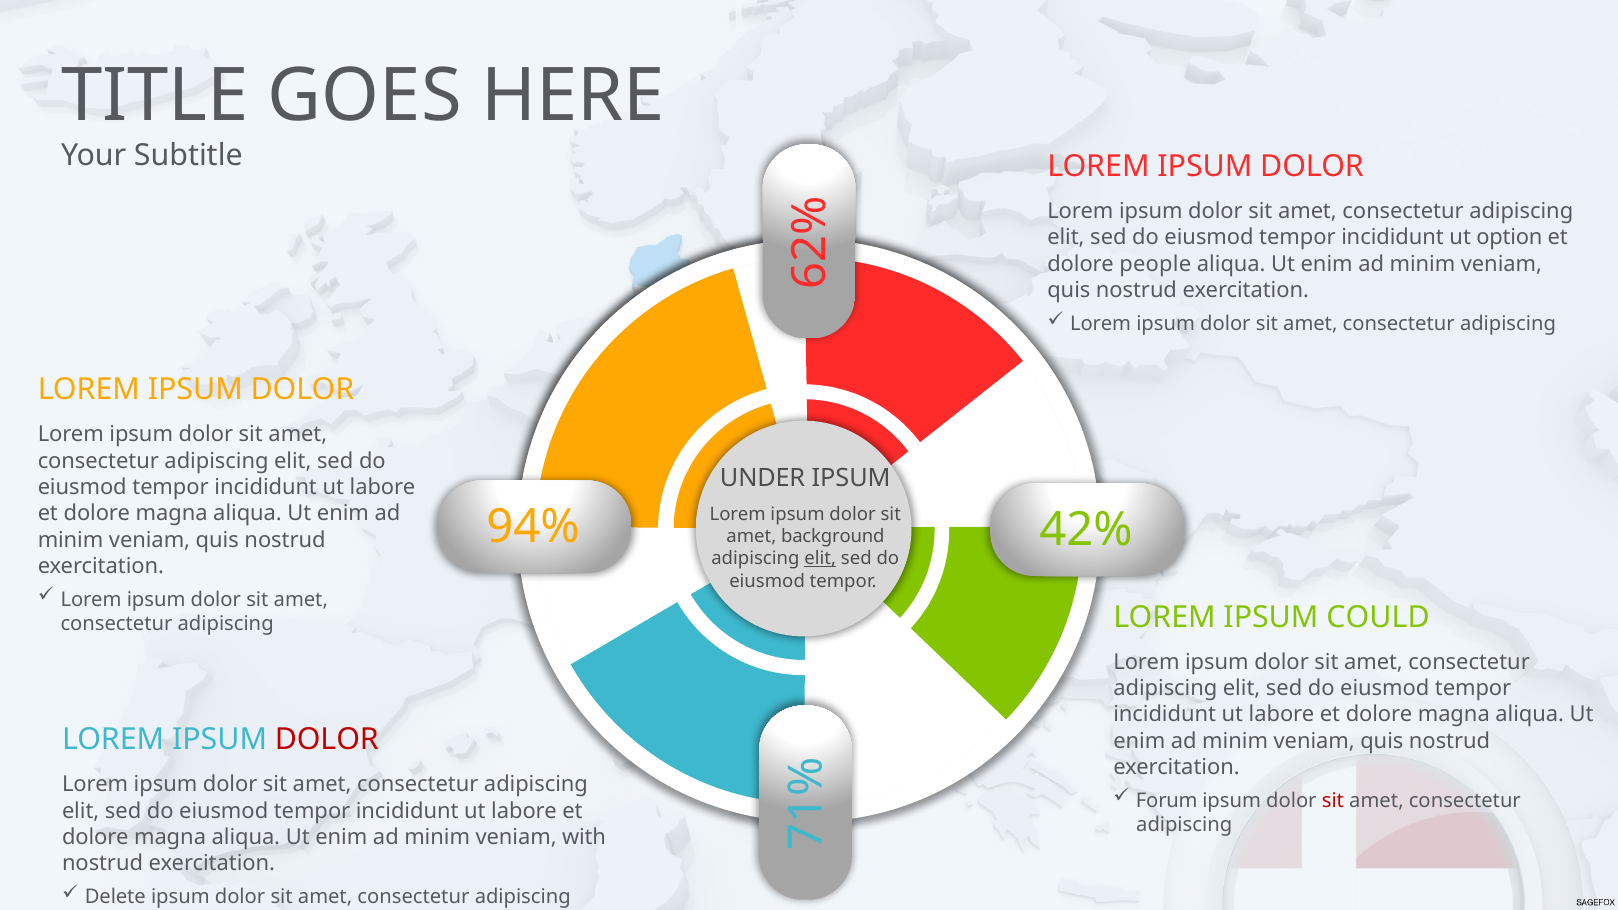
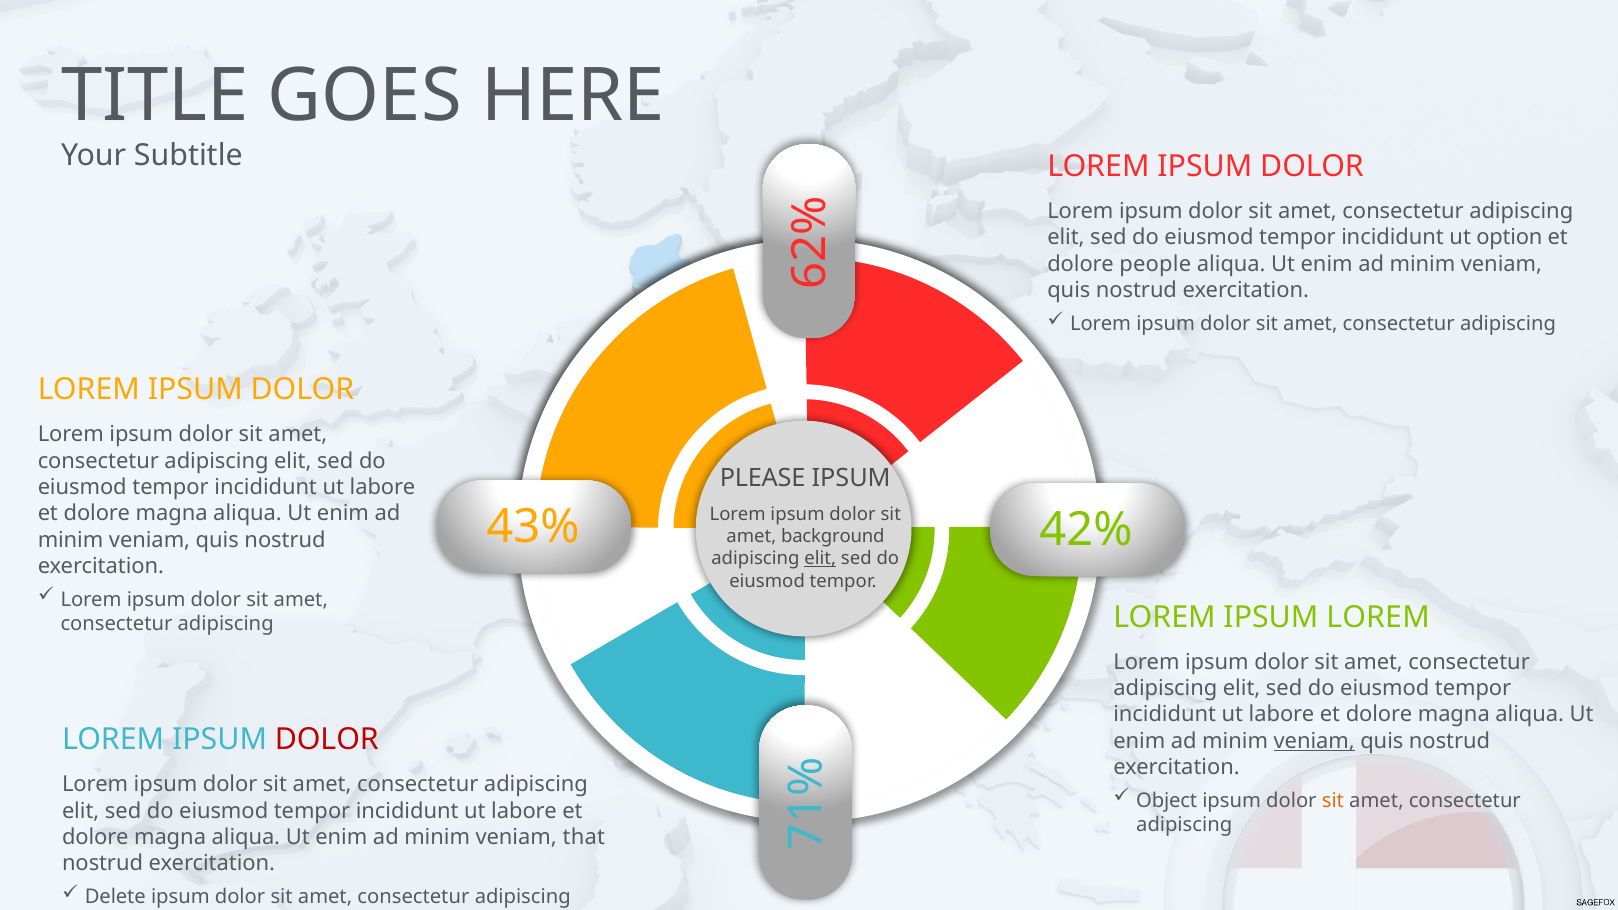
UNDER: UNDER -> PLEASE (763, 478)
94%: 94% -> 43% (533, 527)
LOREM IPSUM COULD: COULD -> LOREM (1378, 617)
veniam underline: none -> present (1314, 741)
Forum: Forum -> Object (1167, 801)
sit colour: red -> orange (1333, 801)
with: with -> that (584, 837)
